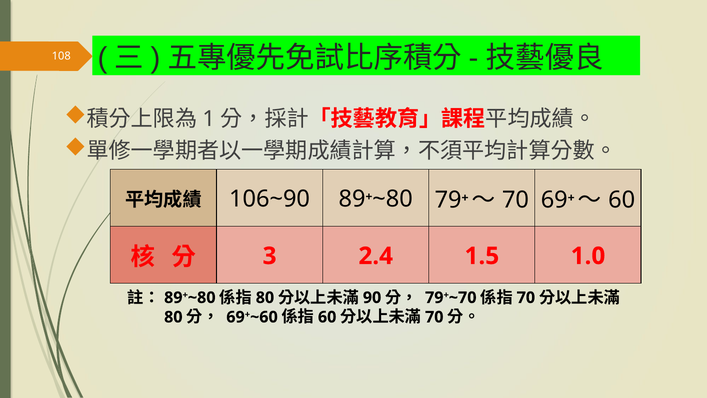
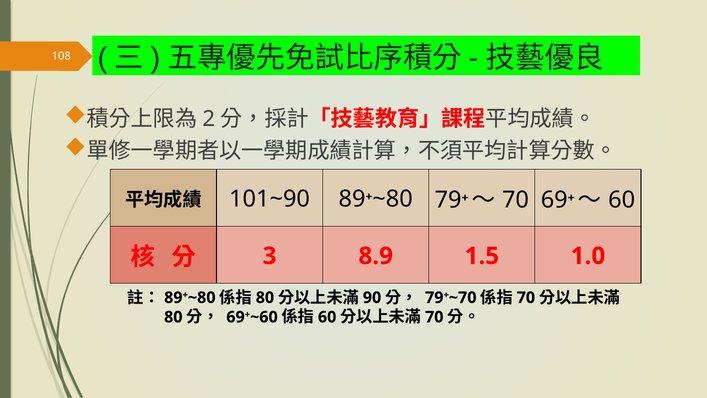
1: 1 -> 2 (209, 119)
106~90: 106~90 -> 101~90 (270, 199)
2.4: 2.4 -> 8.9 (376, 256)
